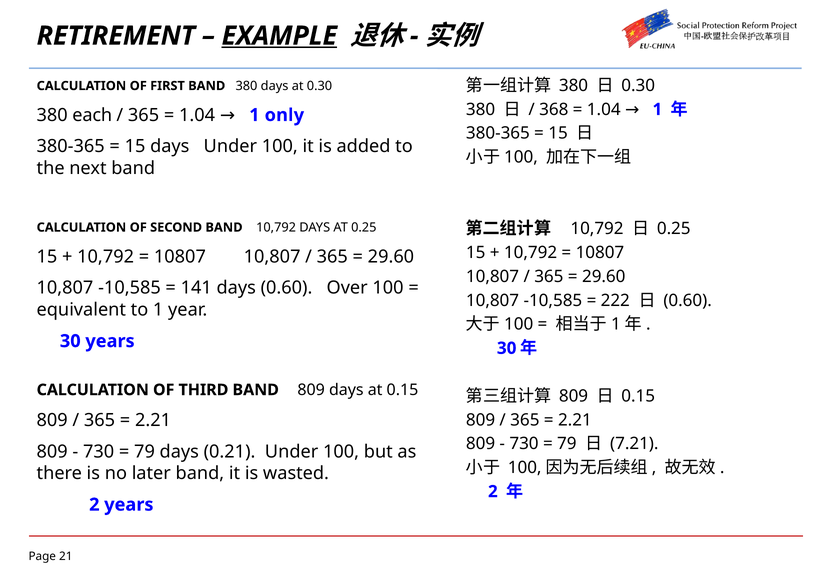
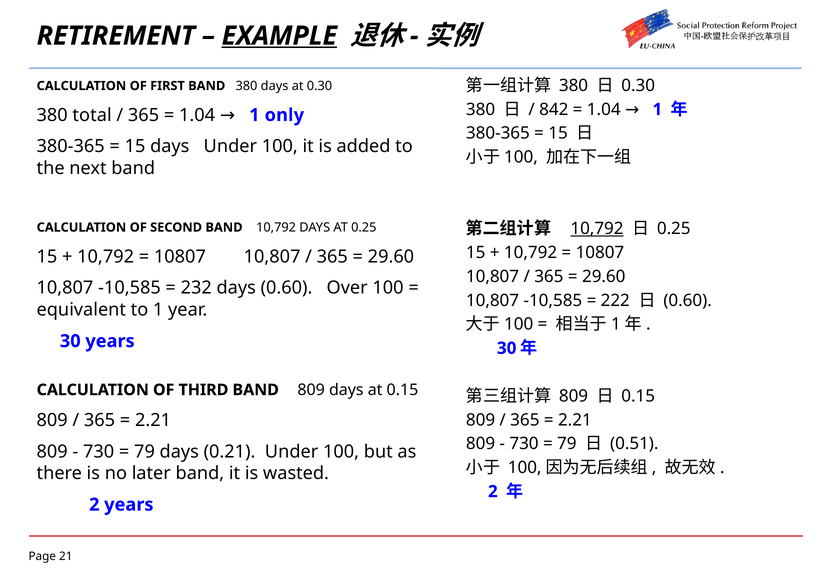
368: 368 -> 842 (554, 109)
each: each -> total (92, 115)
10,792 underline: none -> present (597, 229)
141: 141 -> 232 (196, 288)
7.21: 7.21 -> 0.51 (634, 444)
